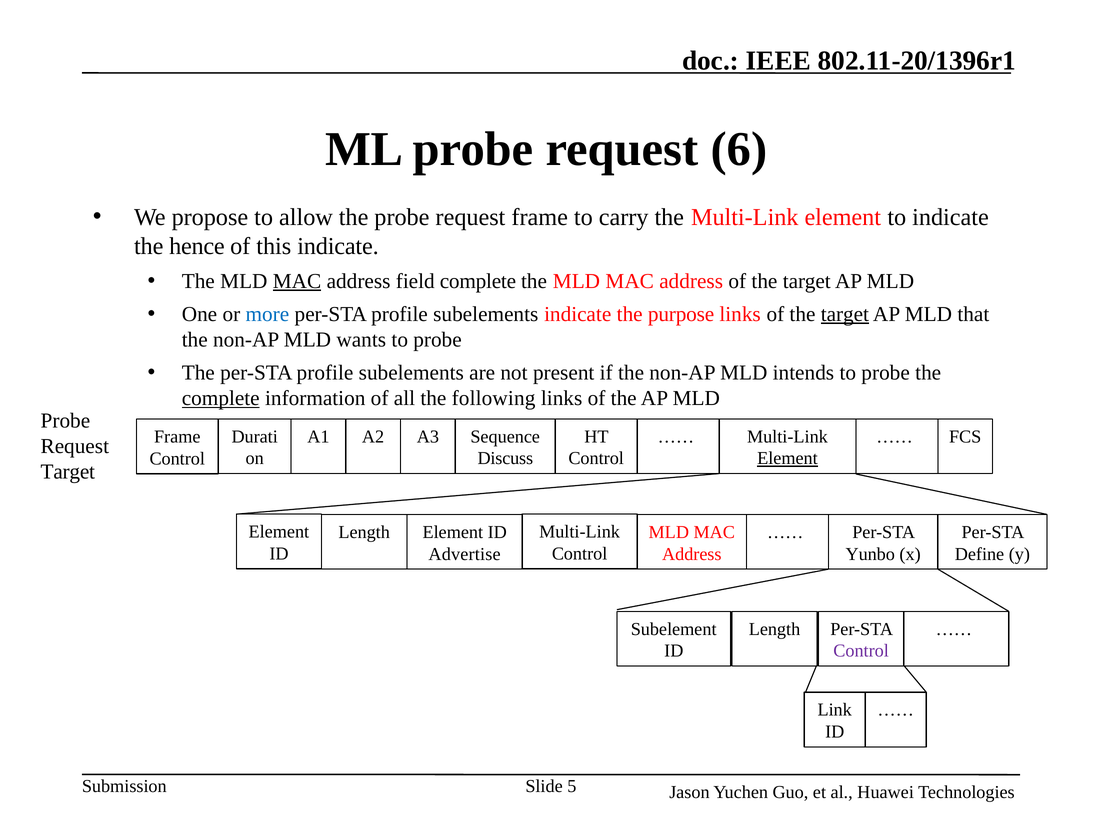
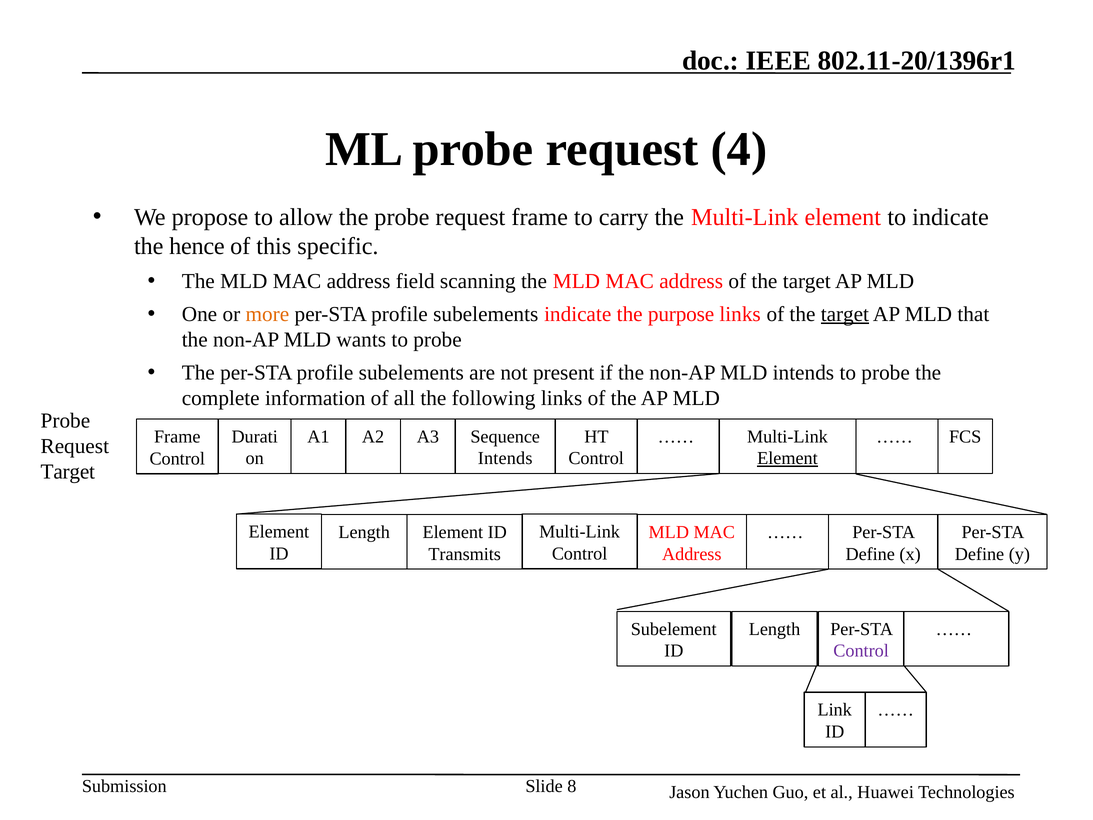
6: 6 -> 4 (739, 149)
this indicate: indicate -> specific (338, 246)
MAC underline: present -> none (297, 281)
field complete: complete -> scanning (478, 281)
more colour: blue -> orange (267, 314)
complete underline: present -> none (221, 398)
Discuss: Discuss -> Intends (505, 458)
Advertise: Advertise -> Transmits (465, 554)
Yunbo: Yunbo -> Define (870, 554)
5: 5 -> 8 (572, 786)
